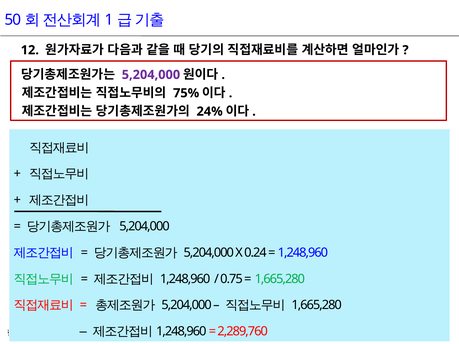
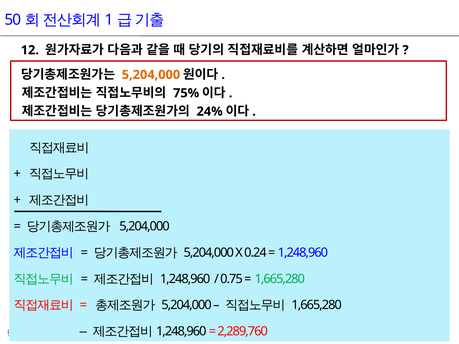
5,204,000 colour: purple -> orange (151, 75)
